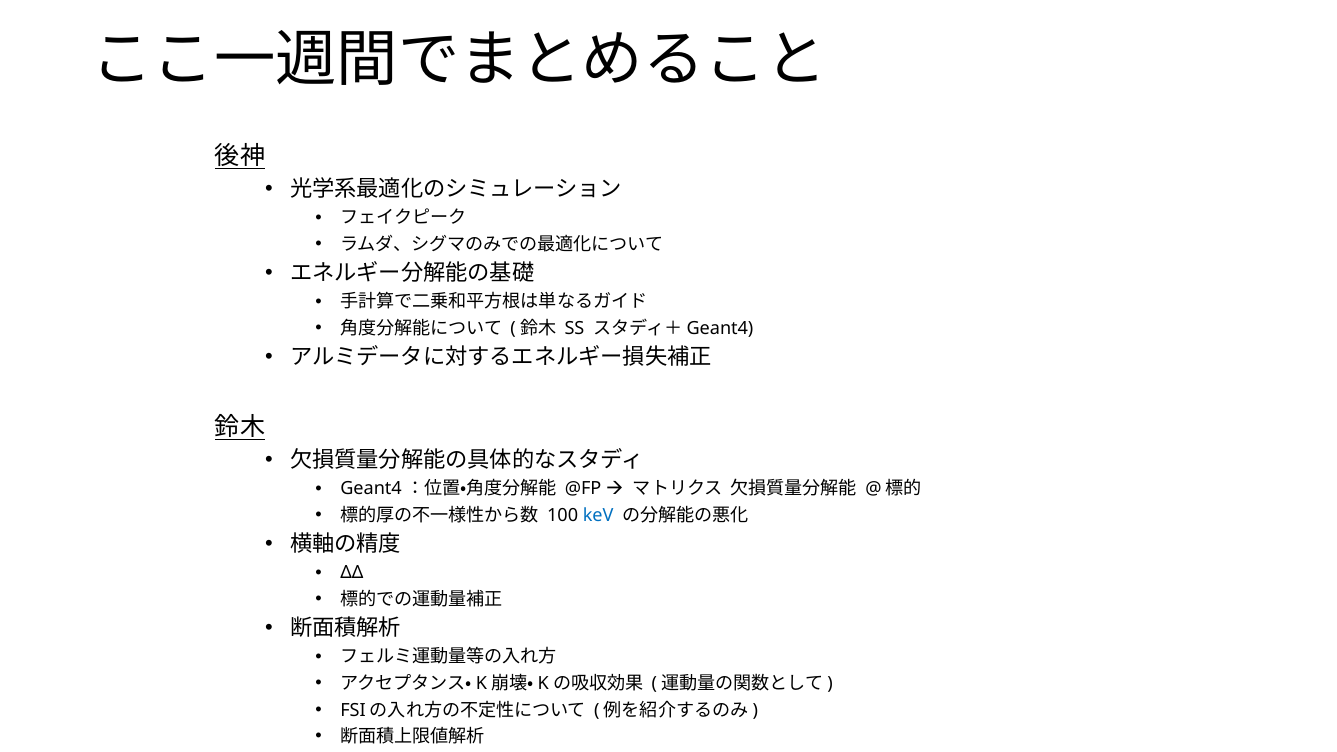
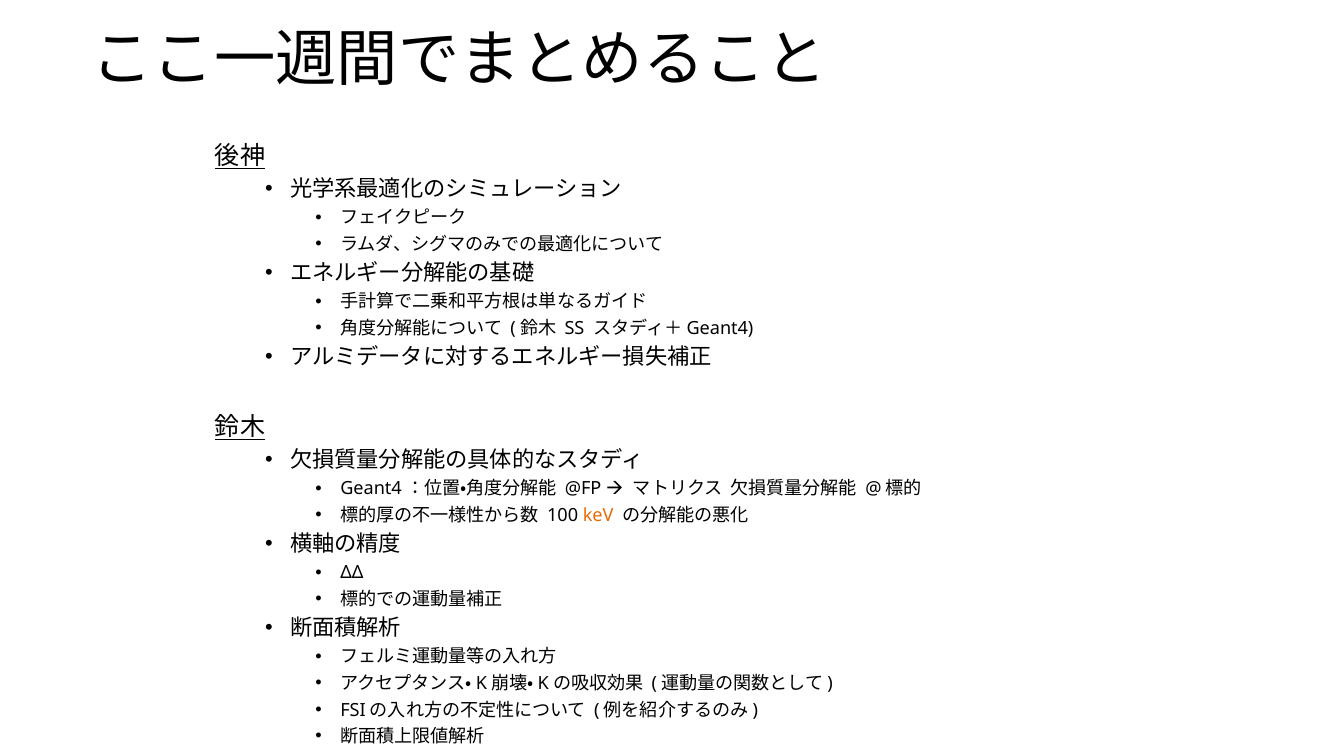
keV colour: blue -> orange (598, 515)
